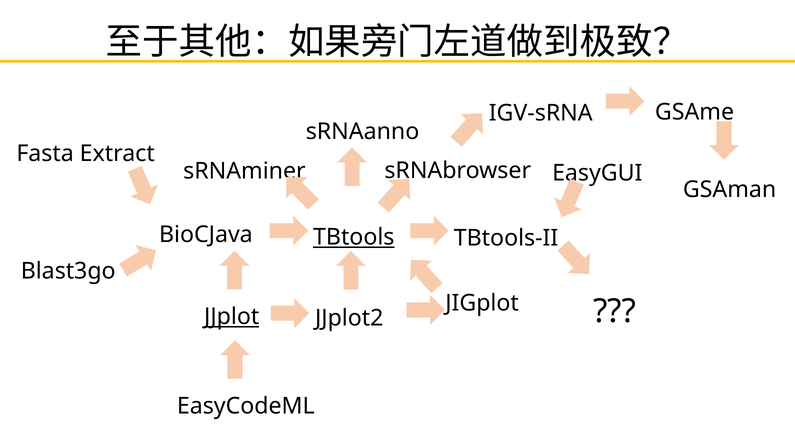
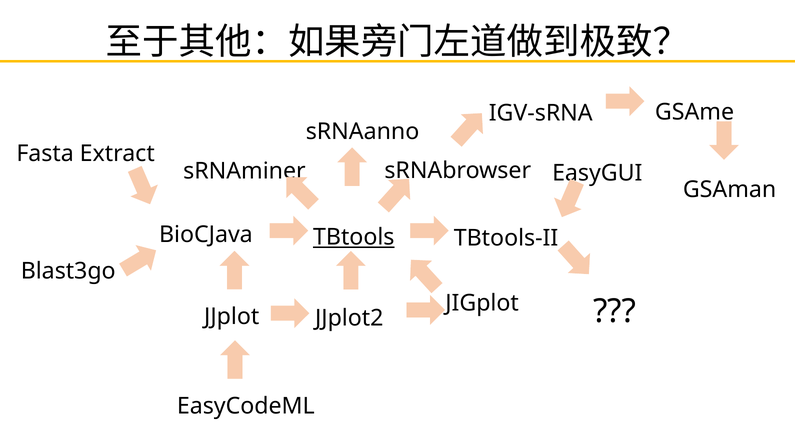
JJplot underline: present -> none (232, 317)
